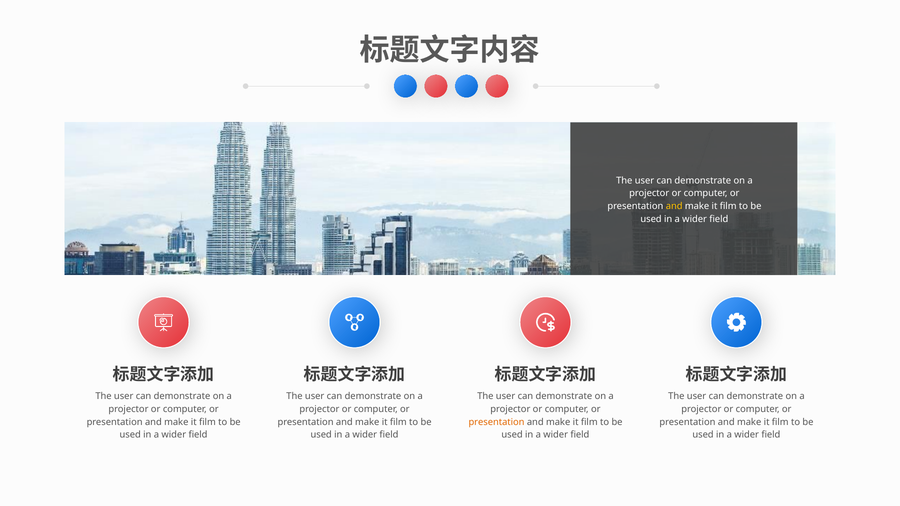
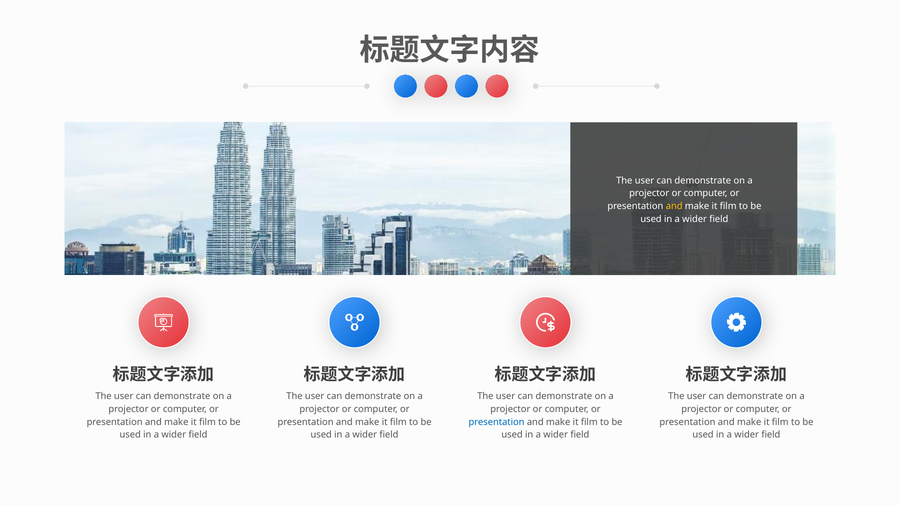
presentation colour: orange -> blue (497, 422)
